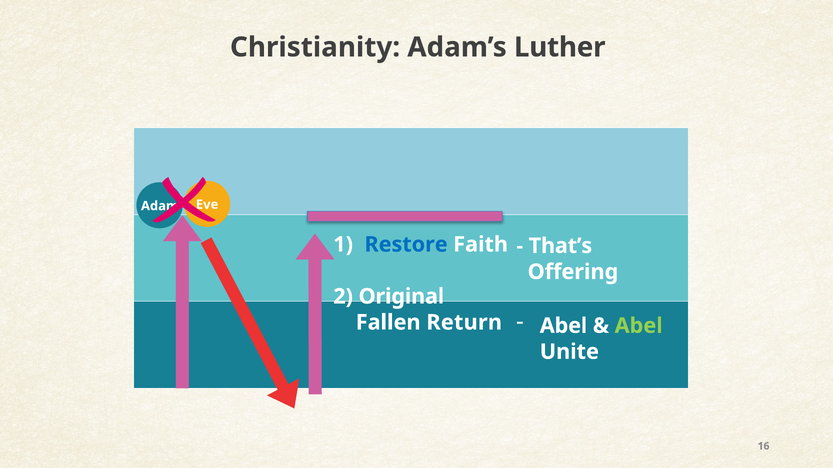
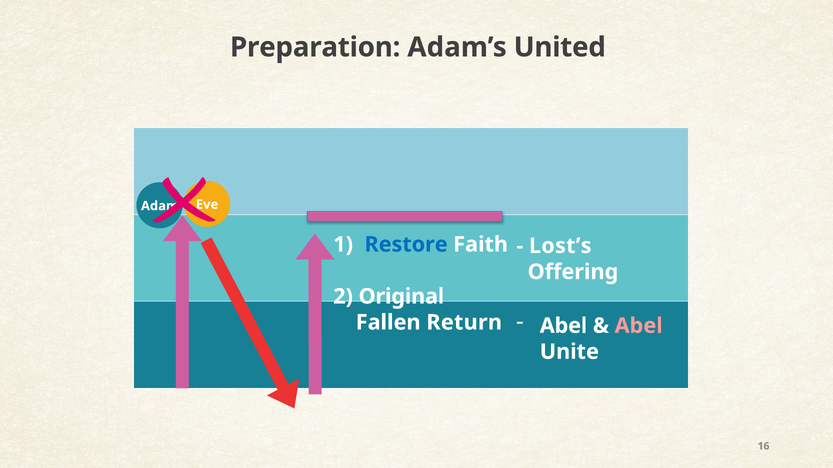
Christianity: Christianity -> Preparation (315, 47)
Luther: Luther -> United (560, 47)
That’s: That’s -> Lost’s (560, 246)
Abel colour: light green -> pink (639, 326)
